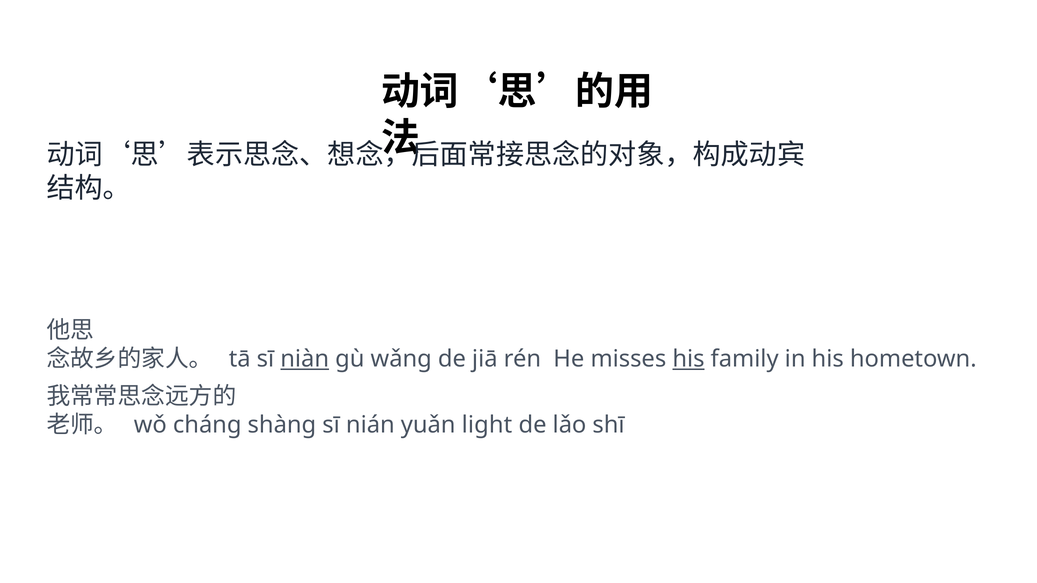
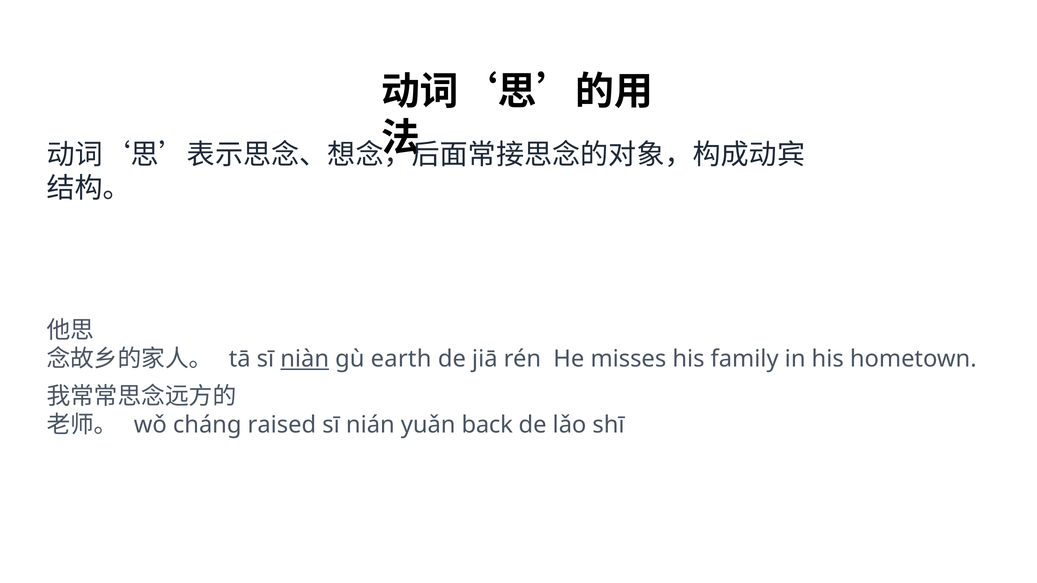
wǎng: wǎng -> earth (401, 359)
his underline: present -> none (688, 359)
shàng: shàng -> raised (282, 425)
light: light -> back (487, 425)
